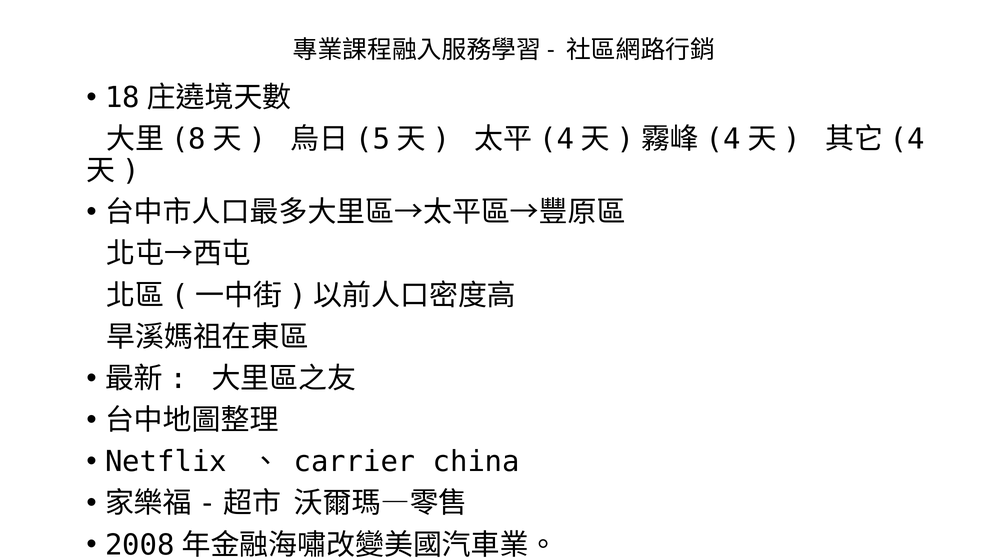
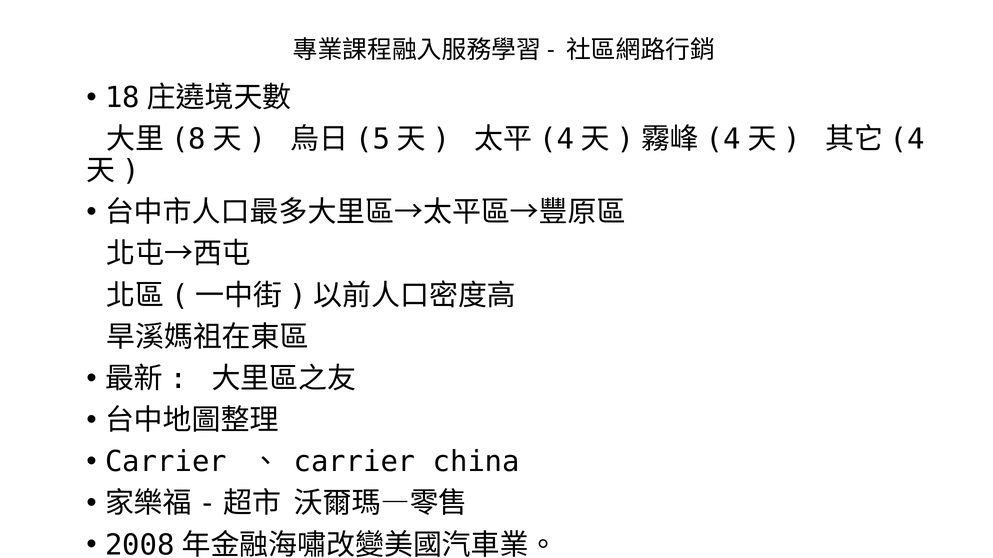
Netflix: Netflix -> Carrier (166, 462)
